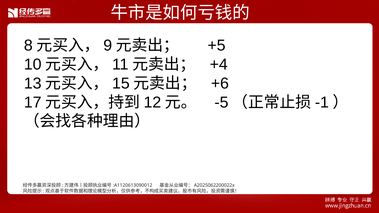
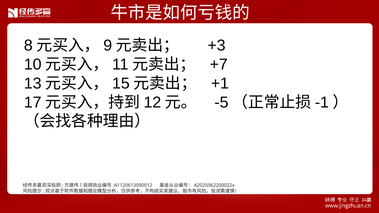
+5: +5 -> +3 (217, 46)
+4: +4 -> +7 (219, 65)
+6: +6 -> +1 (220, 83)
